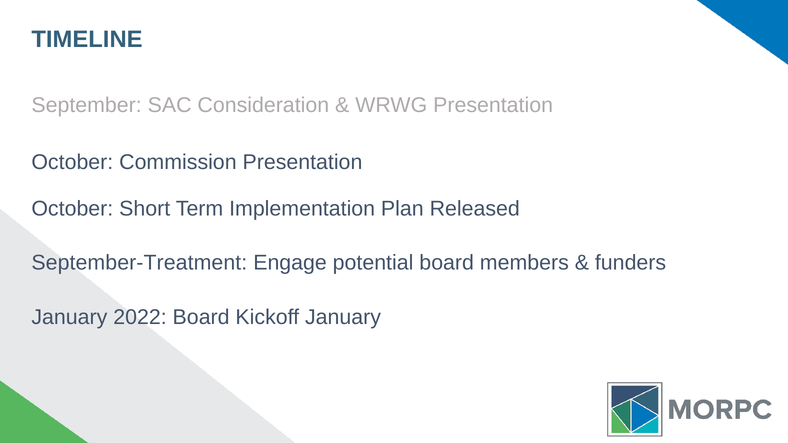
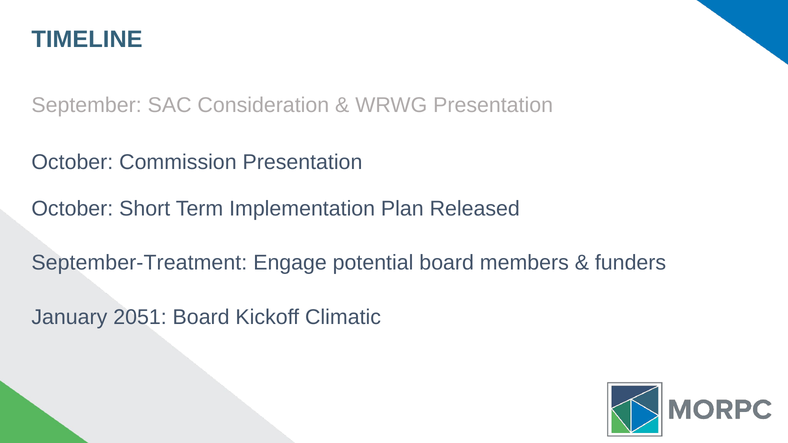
2022: 2022 -> 2051 (140, 317)
Kickoff January: January -> Climatic (343, 317)
